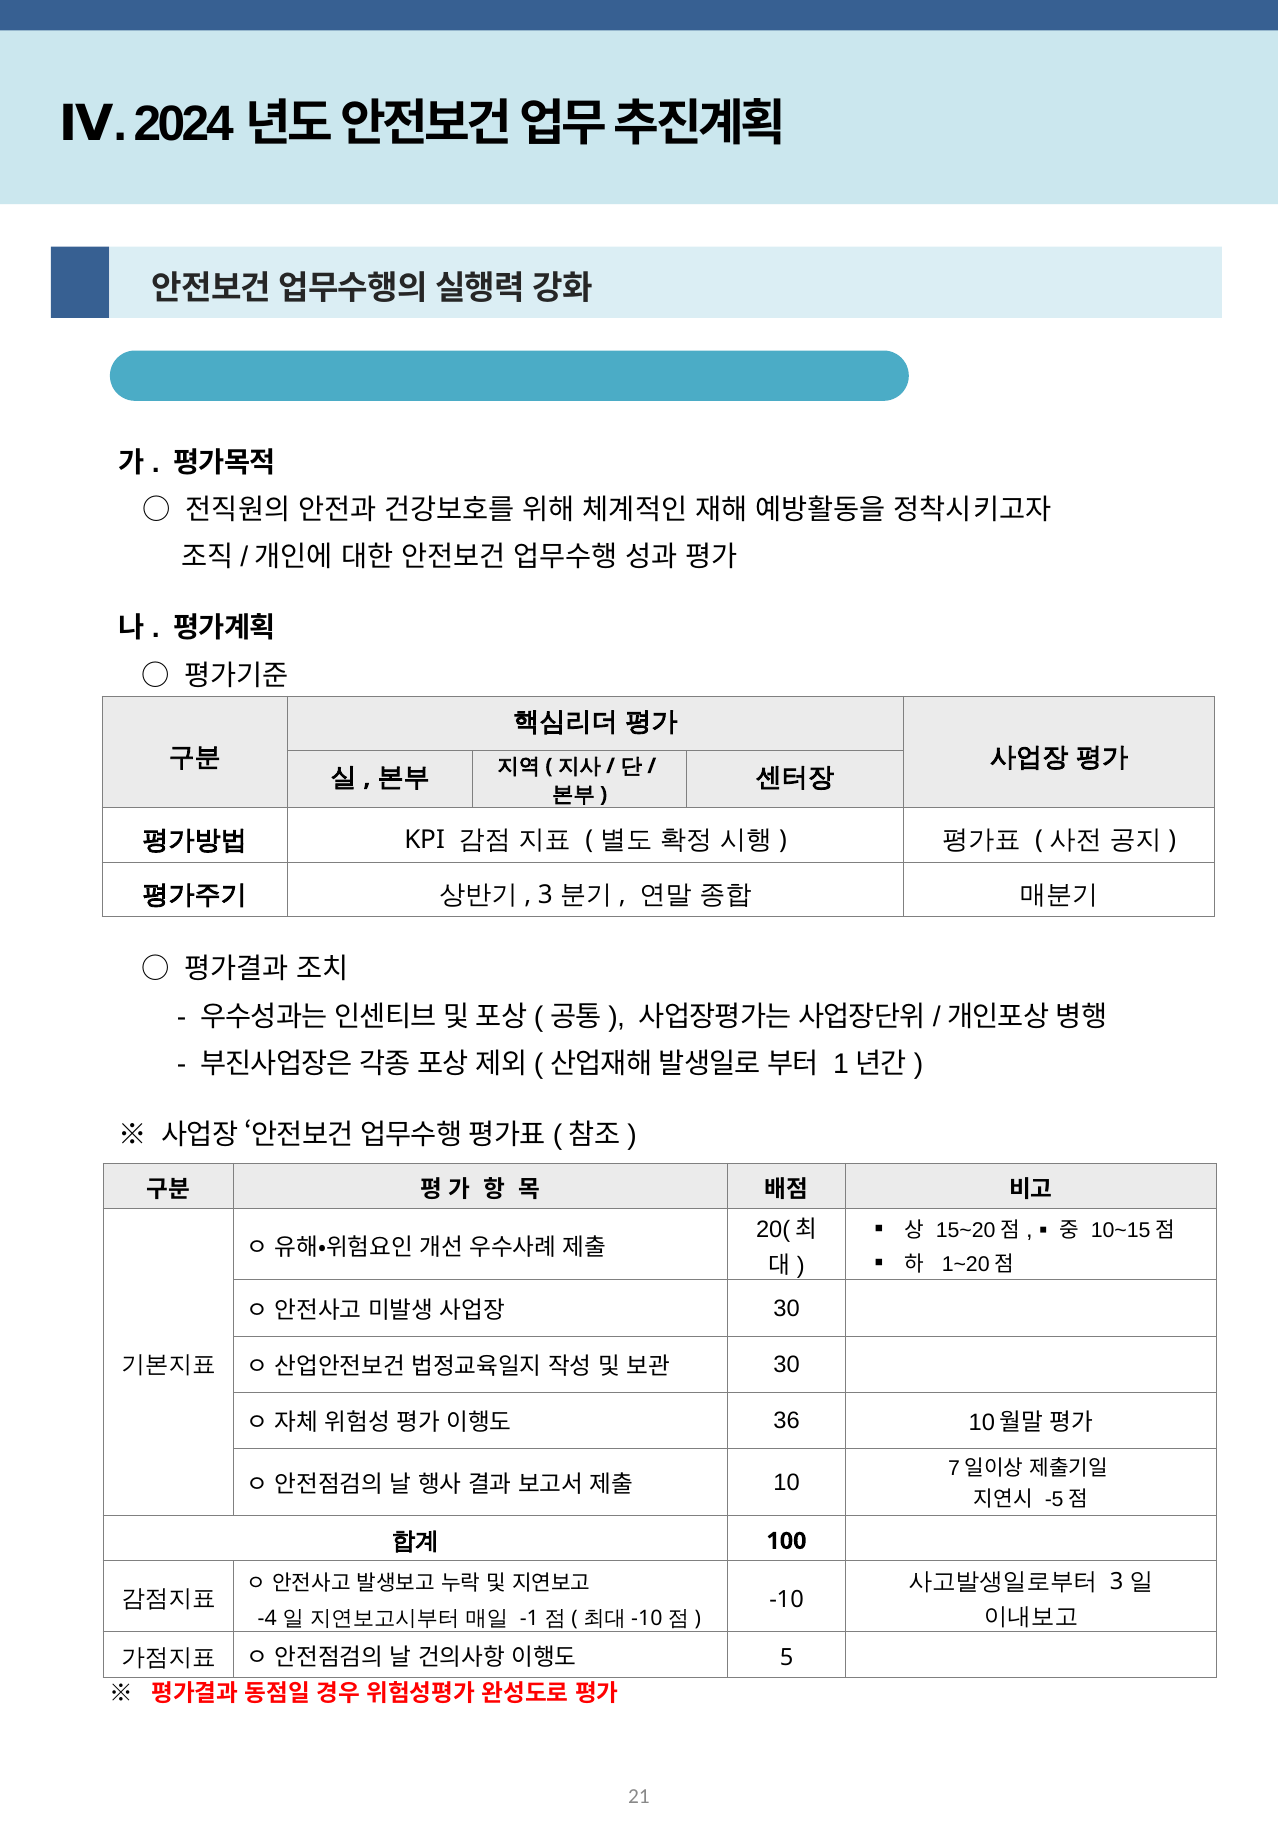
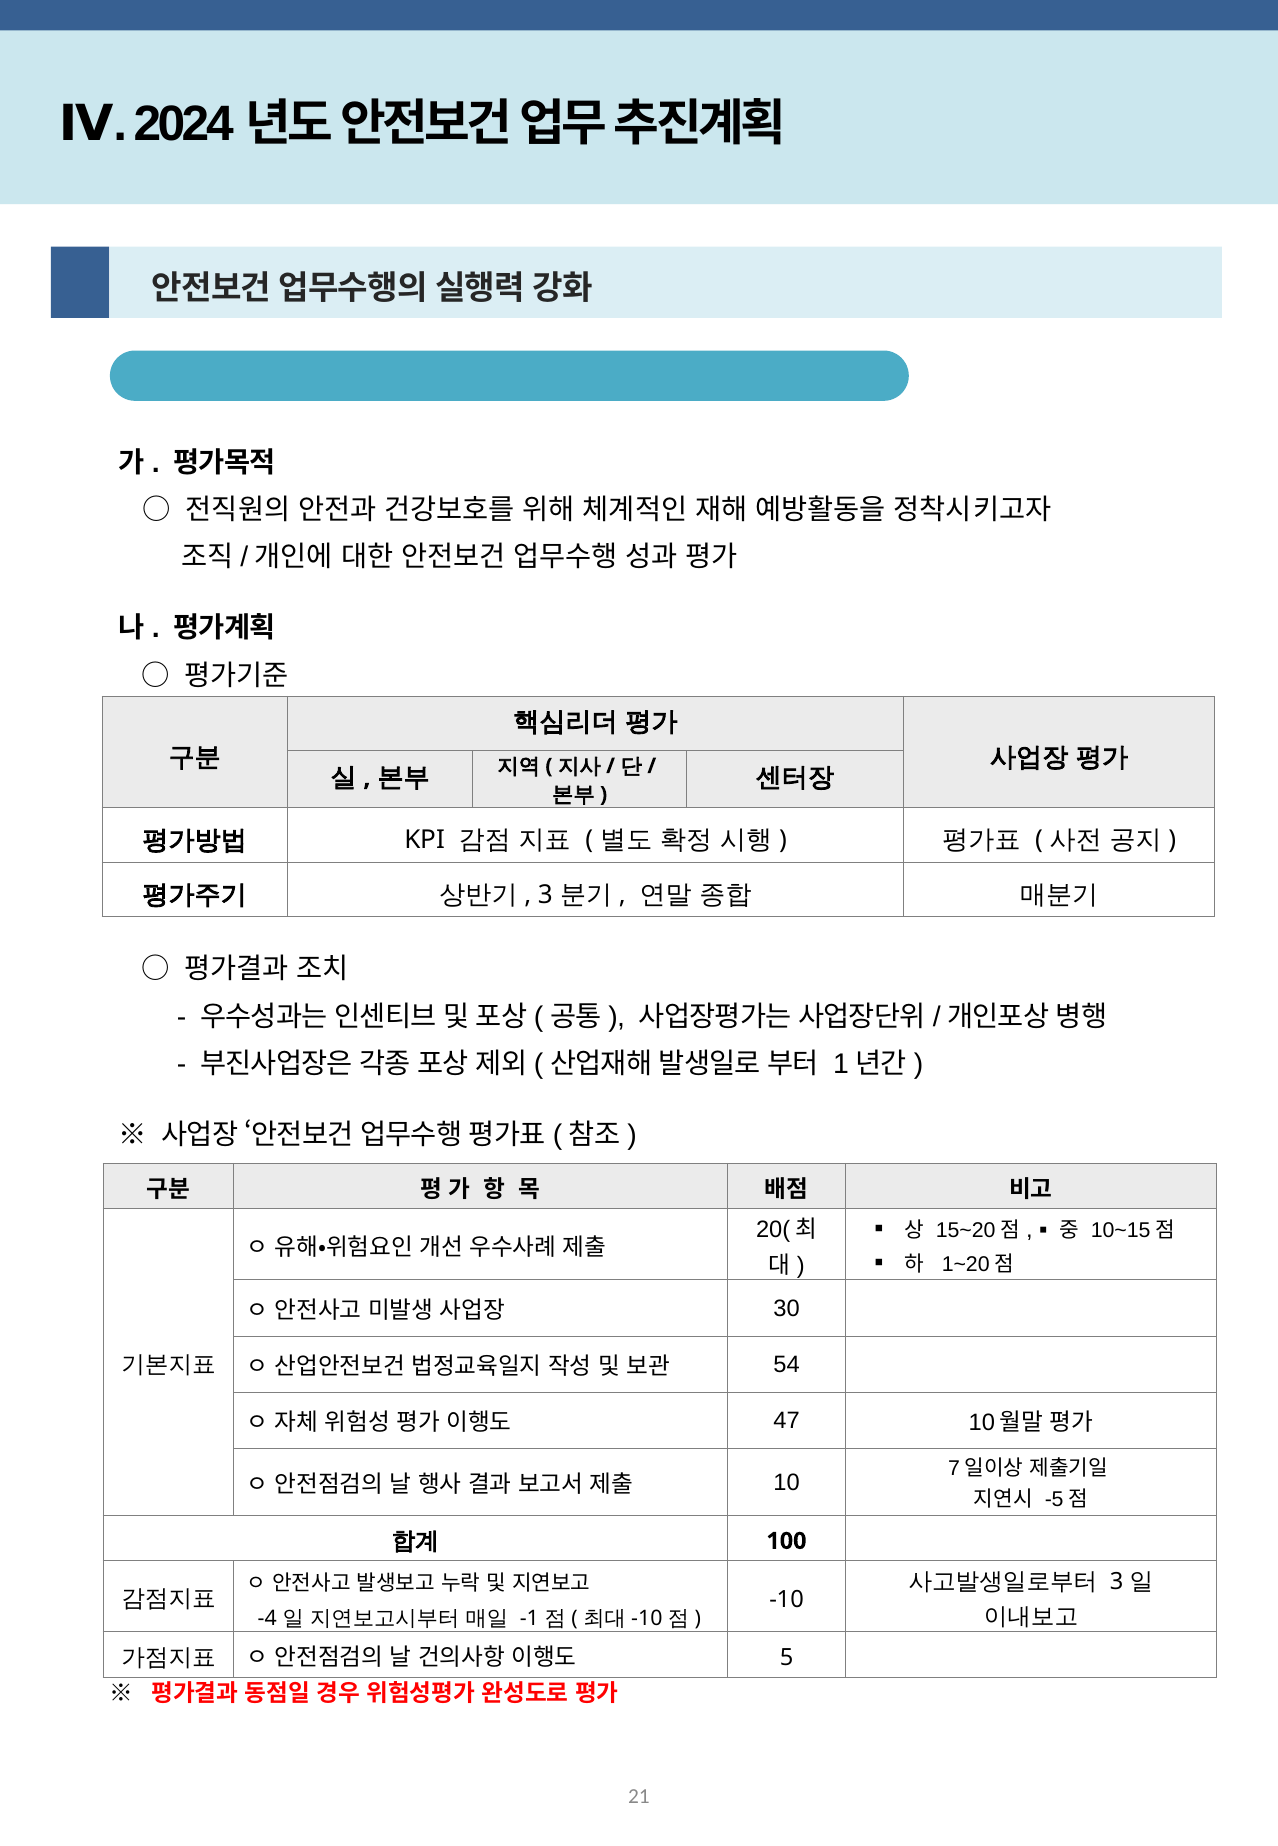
30: 30 -> 54 (787, 1365)
36: 36 -> 47 (787, 1421)
